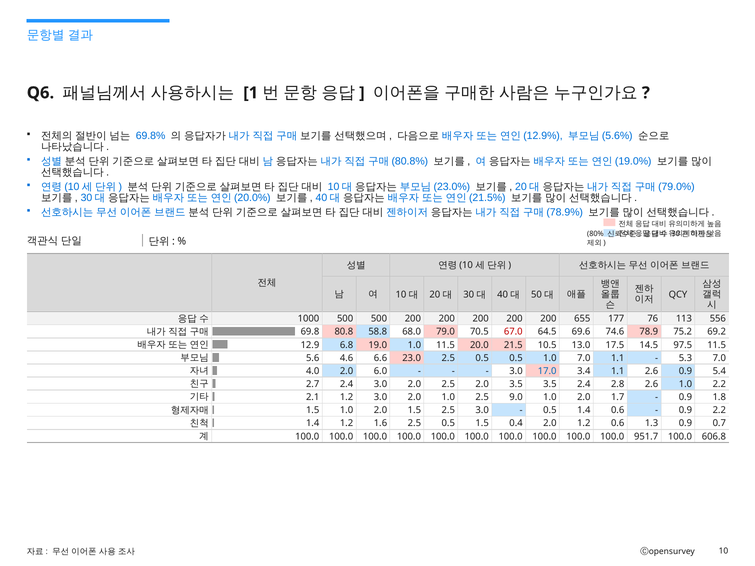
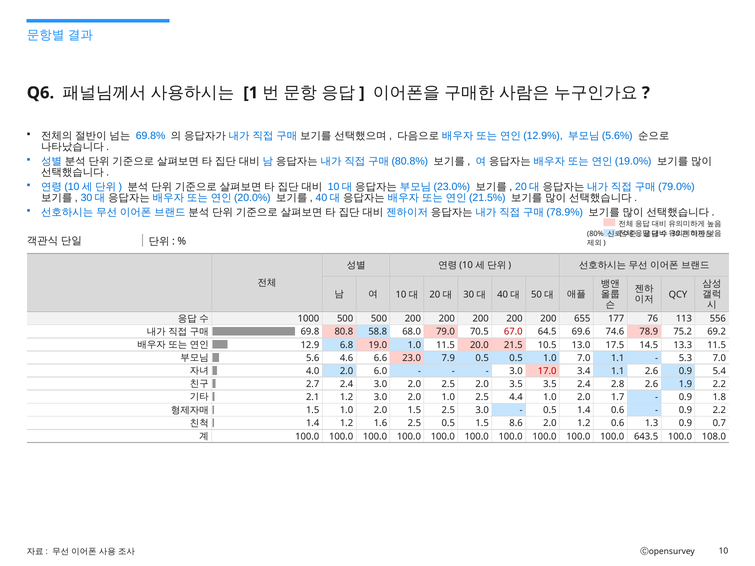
97.5: 97.5 -> 13.3 (683, 345)
23.0 2.5: 2.5 -> 7.9 (448, 358)
17.0 colour: blue -> red (547, 371)
2.6 1.0: 1.0 -> 1.9 (685, 384)
9.0: 9.0 -> 4.4 (516, 397)
0.4: 0.4 -> 8.6 (516, 424)
951.7: 951.7 -> 643.5 (646, 437)
606.8: 606.8 -> 108.0 (714, 437)
